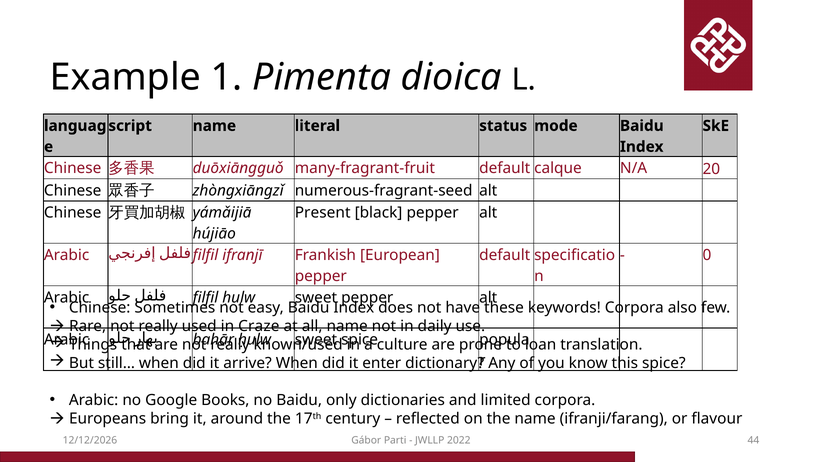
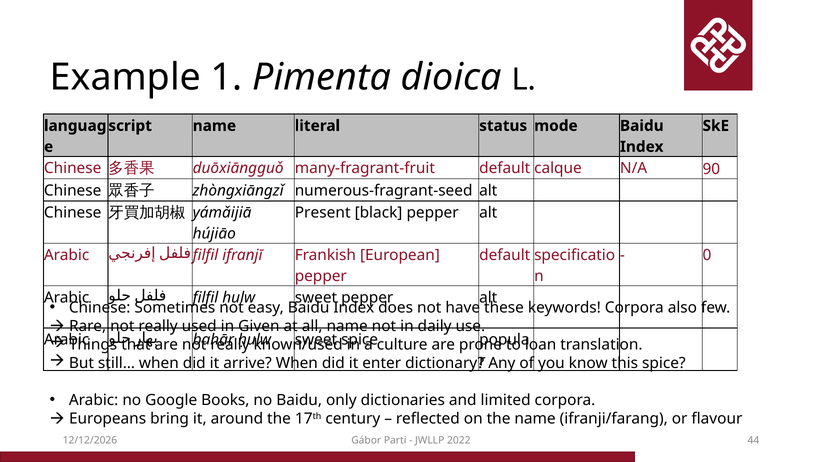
20: 20 -> 90 (711, 169)
Craze: Craze -> Given (259, 326)
